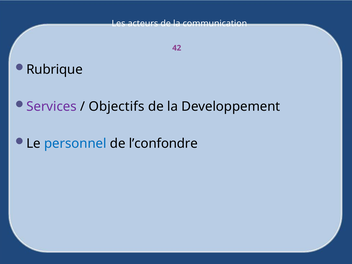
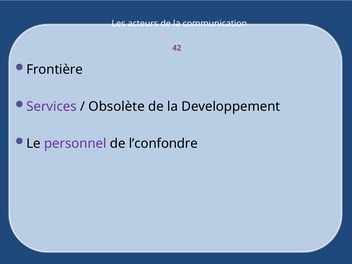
Rubrique: Rubrique -> Frontière (55, 69)
Objectifs: Objectifs -> Obsolète (117, 106)
personnel colour: blue -> purple (75, 143)
